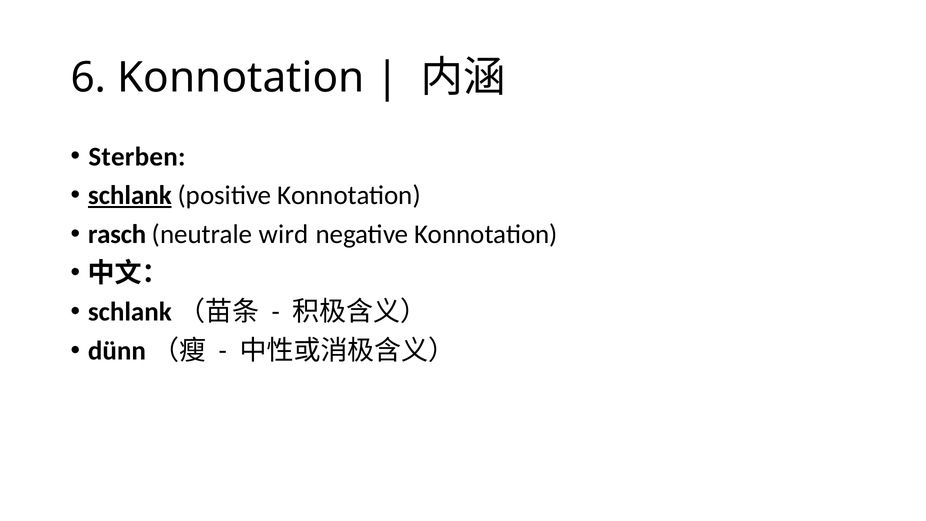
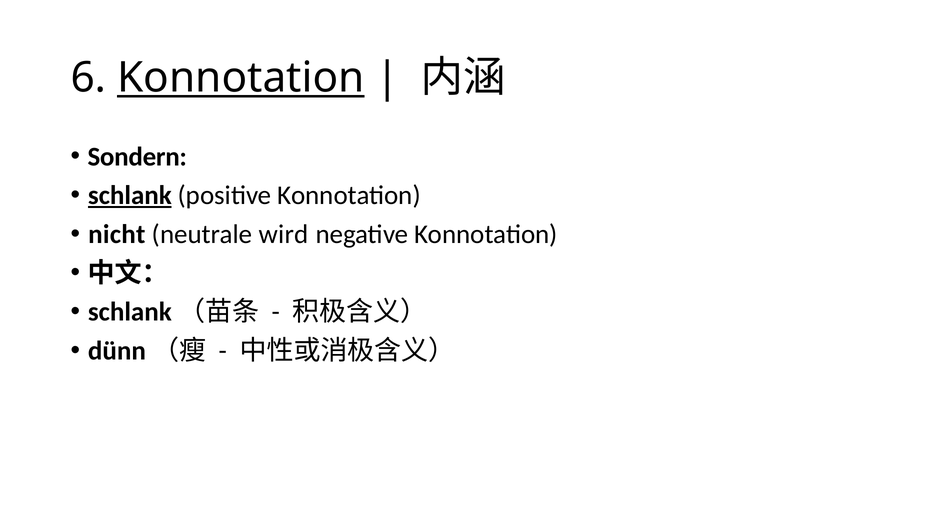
Konnotation underline: none -> present (241, 78)
Sterben: Sterben -> Sondern (137, 157)
rasch: rasch -> nicht (117, 234)
